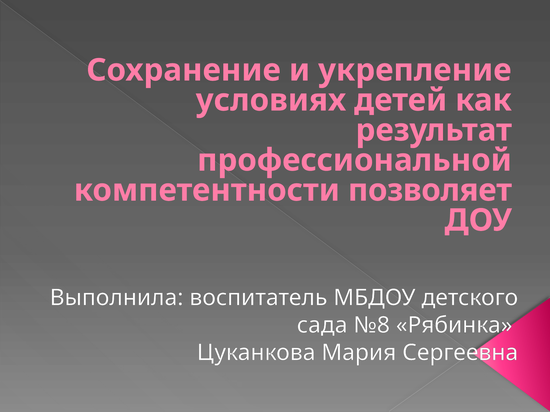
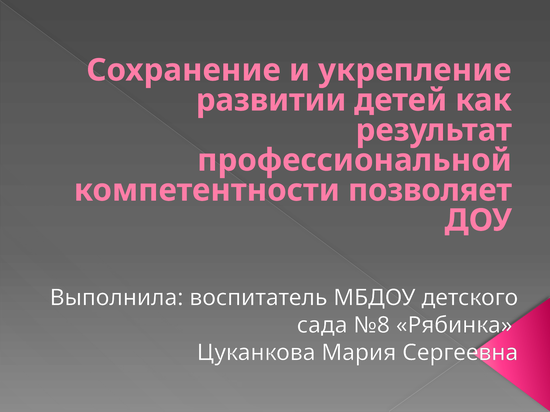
условиях: условиях -> развитии (271, 100)
